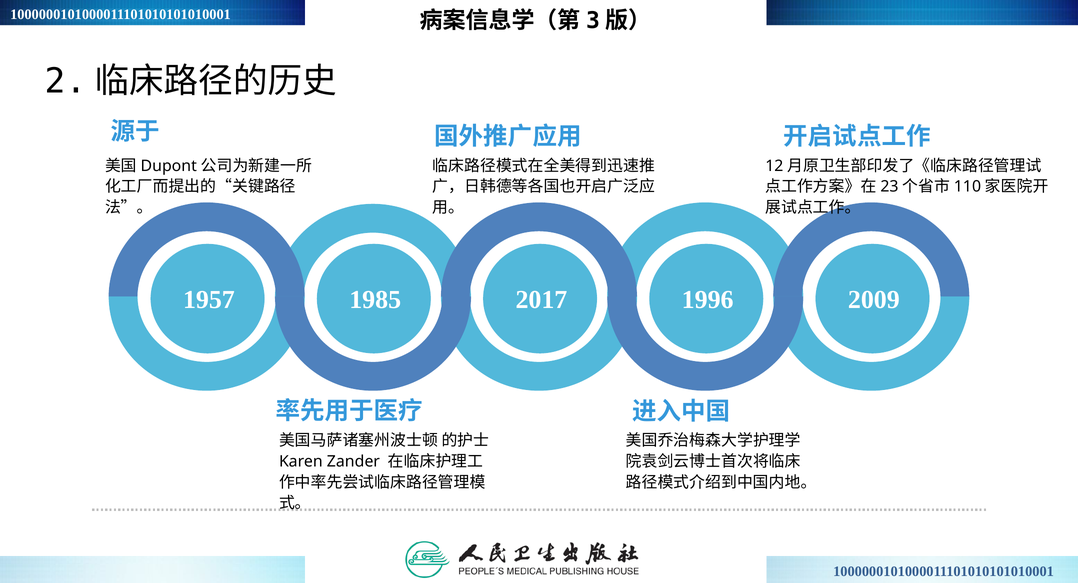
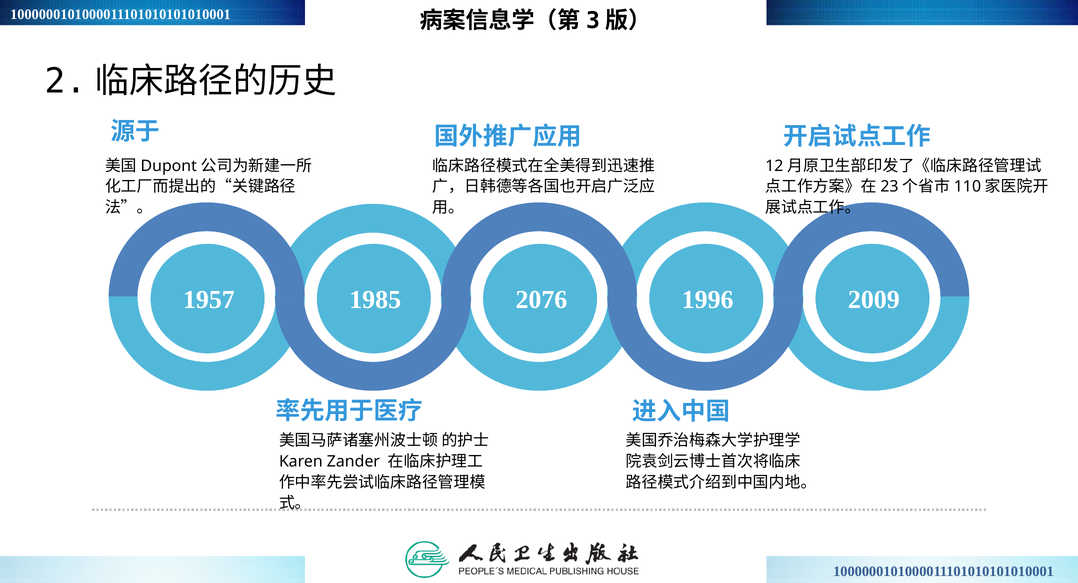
2017: 2017 -> 2076 (541, 300)
